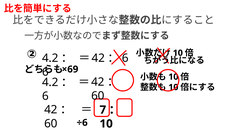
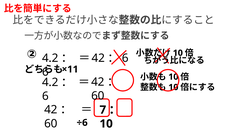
×69: ×69 -> ×11 (70, 70)
